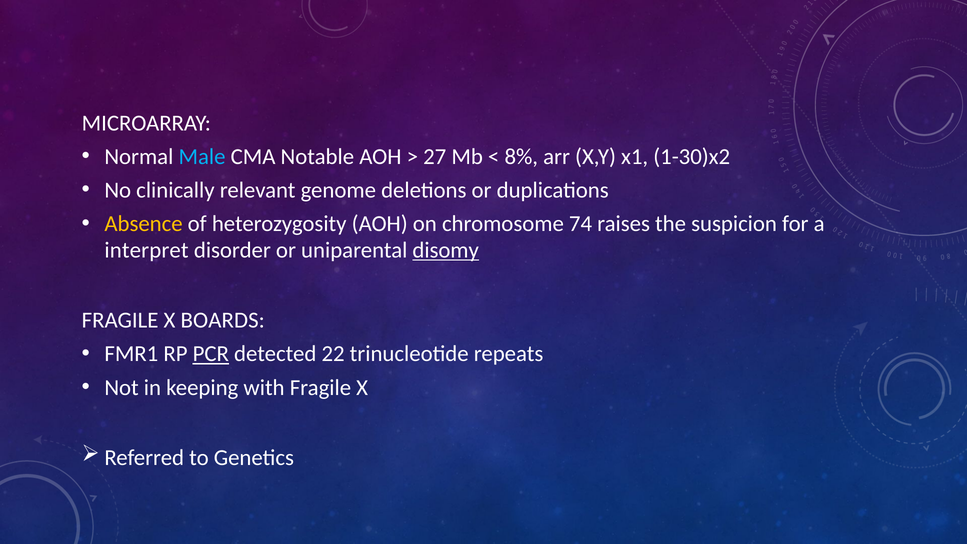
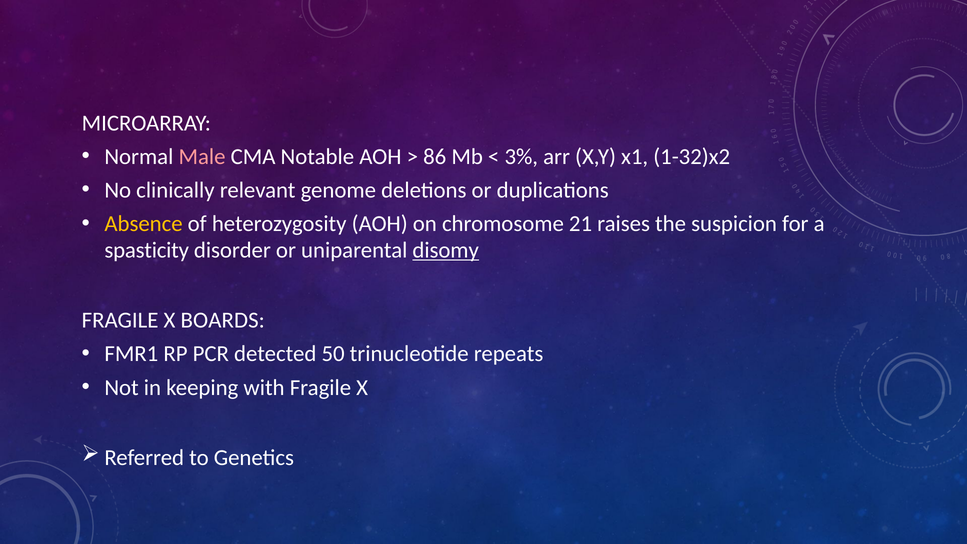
Male colour: light blue -> pink (202, 157)
27: 27 -> 86 (435, 157)
8%: 8% -> 3% (521, 157)
1-30)x2: 1-30)x2 -> 1-32)x2 (692, 157)
74: 74 -> 21 (581, 224)
interpret: interpret -> spasticity (147, 250)
PCR underline: present -> none (211, 354)
22: 22 -> 50 (333, 354)
